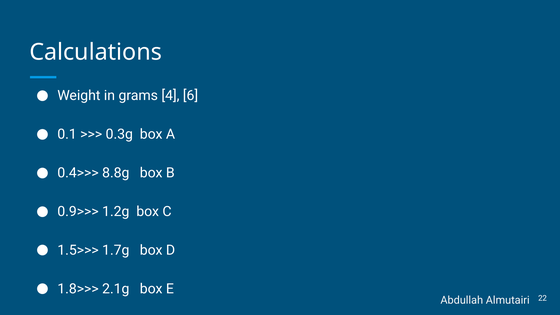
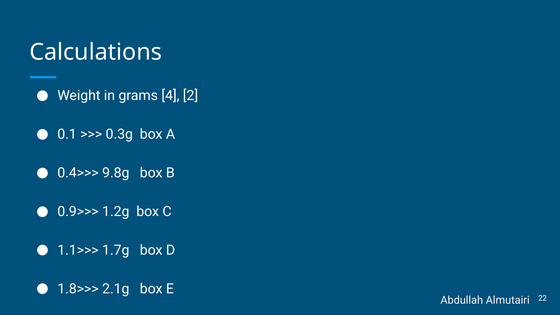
6: 6 -> 2 (191, 96)
8.8g: 8.8g -> 9.8g (116, 173)
1.5>>>: 1.5>>> -> 1.1>>> (78, 250)
